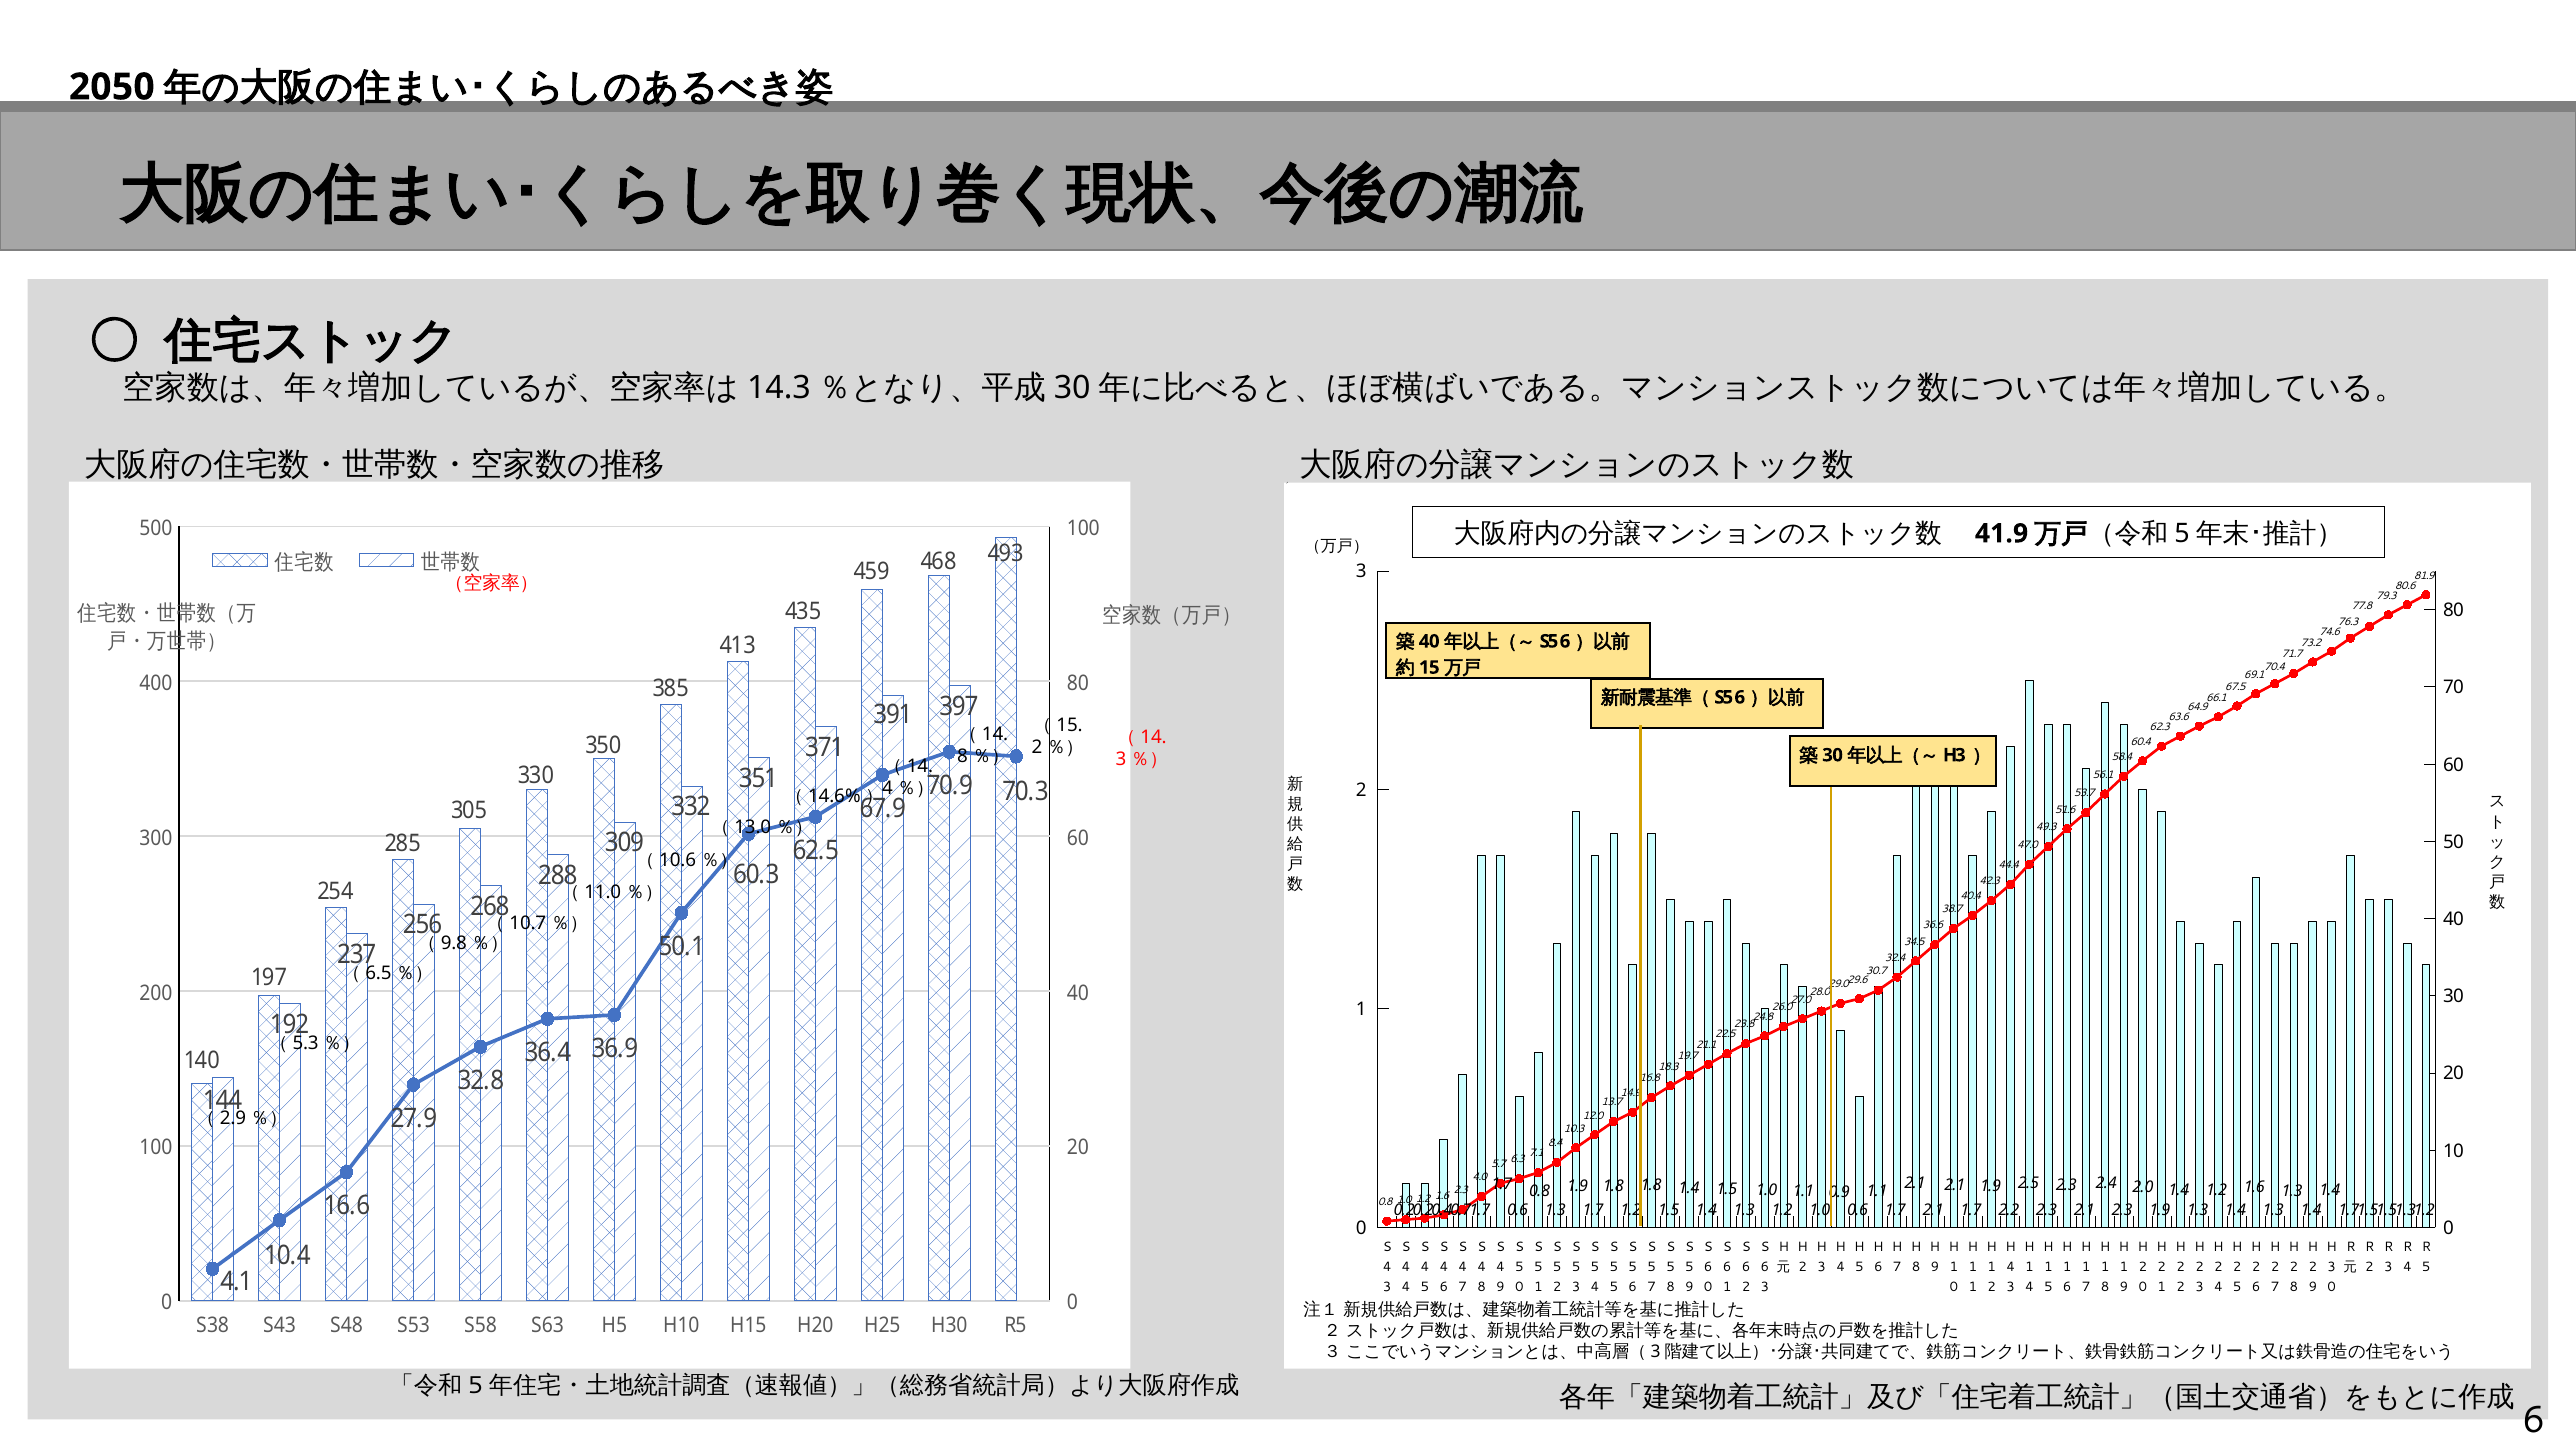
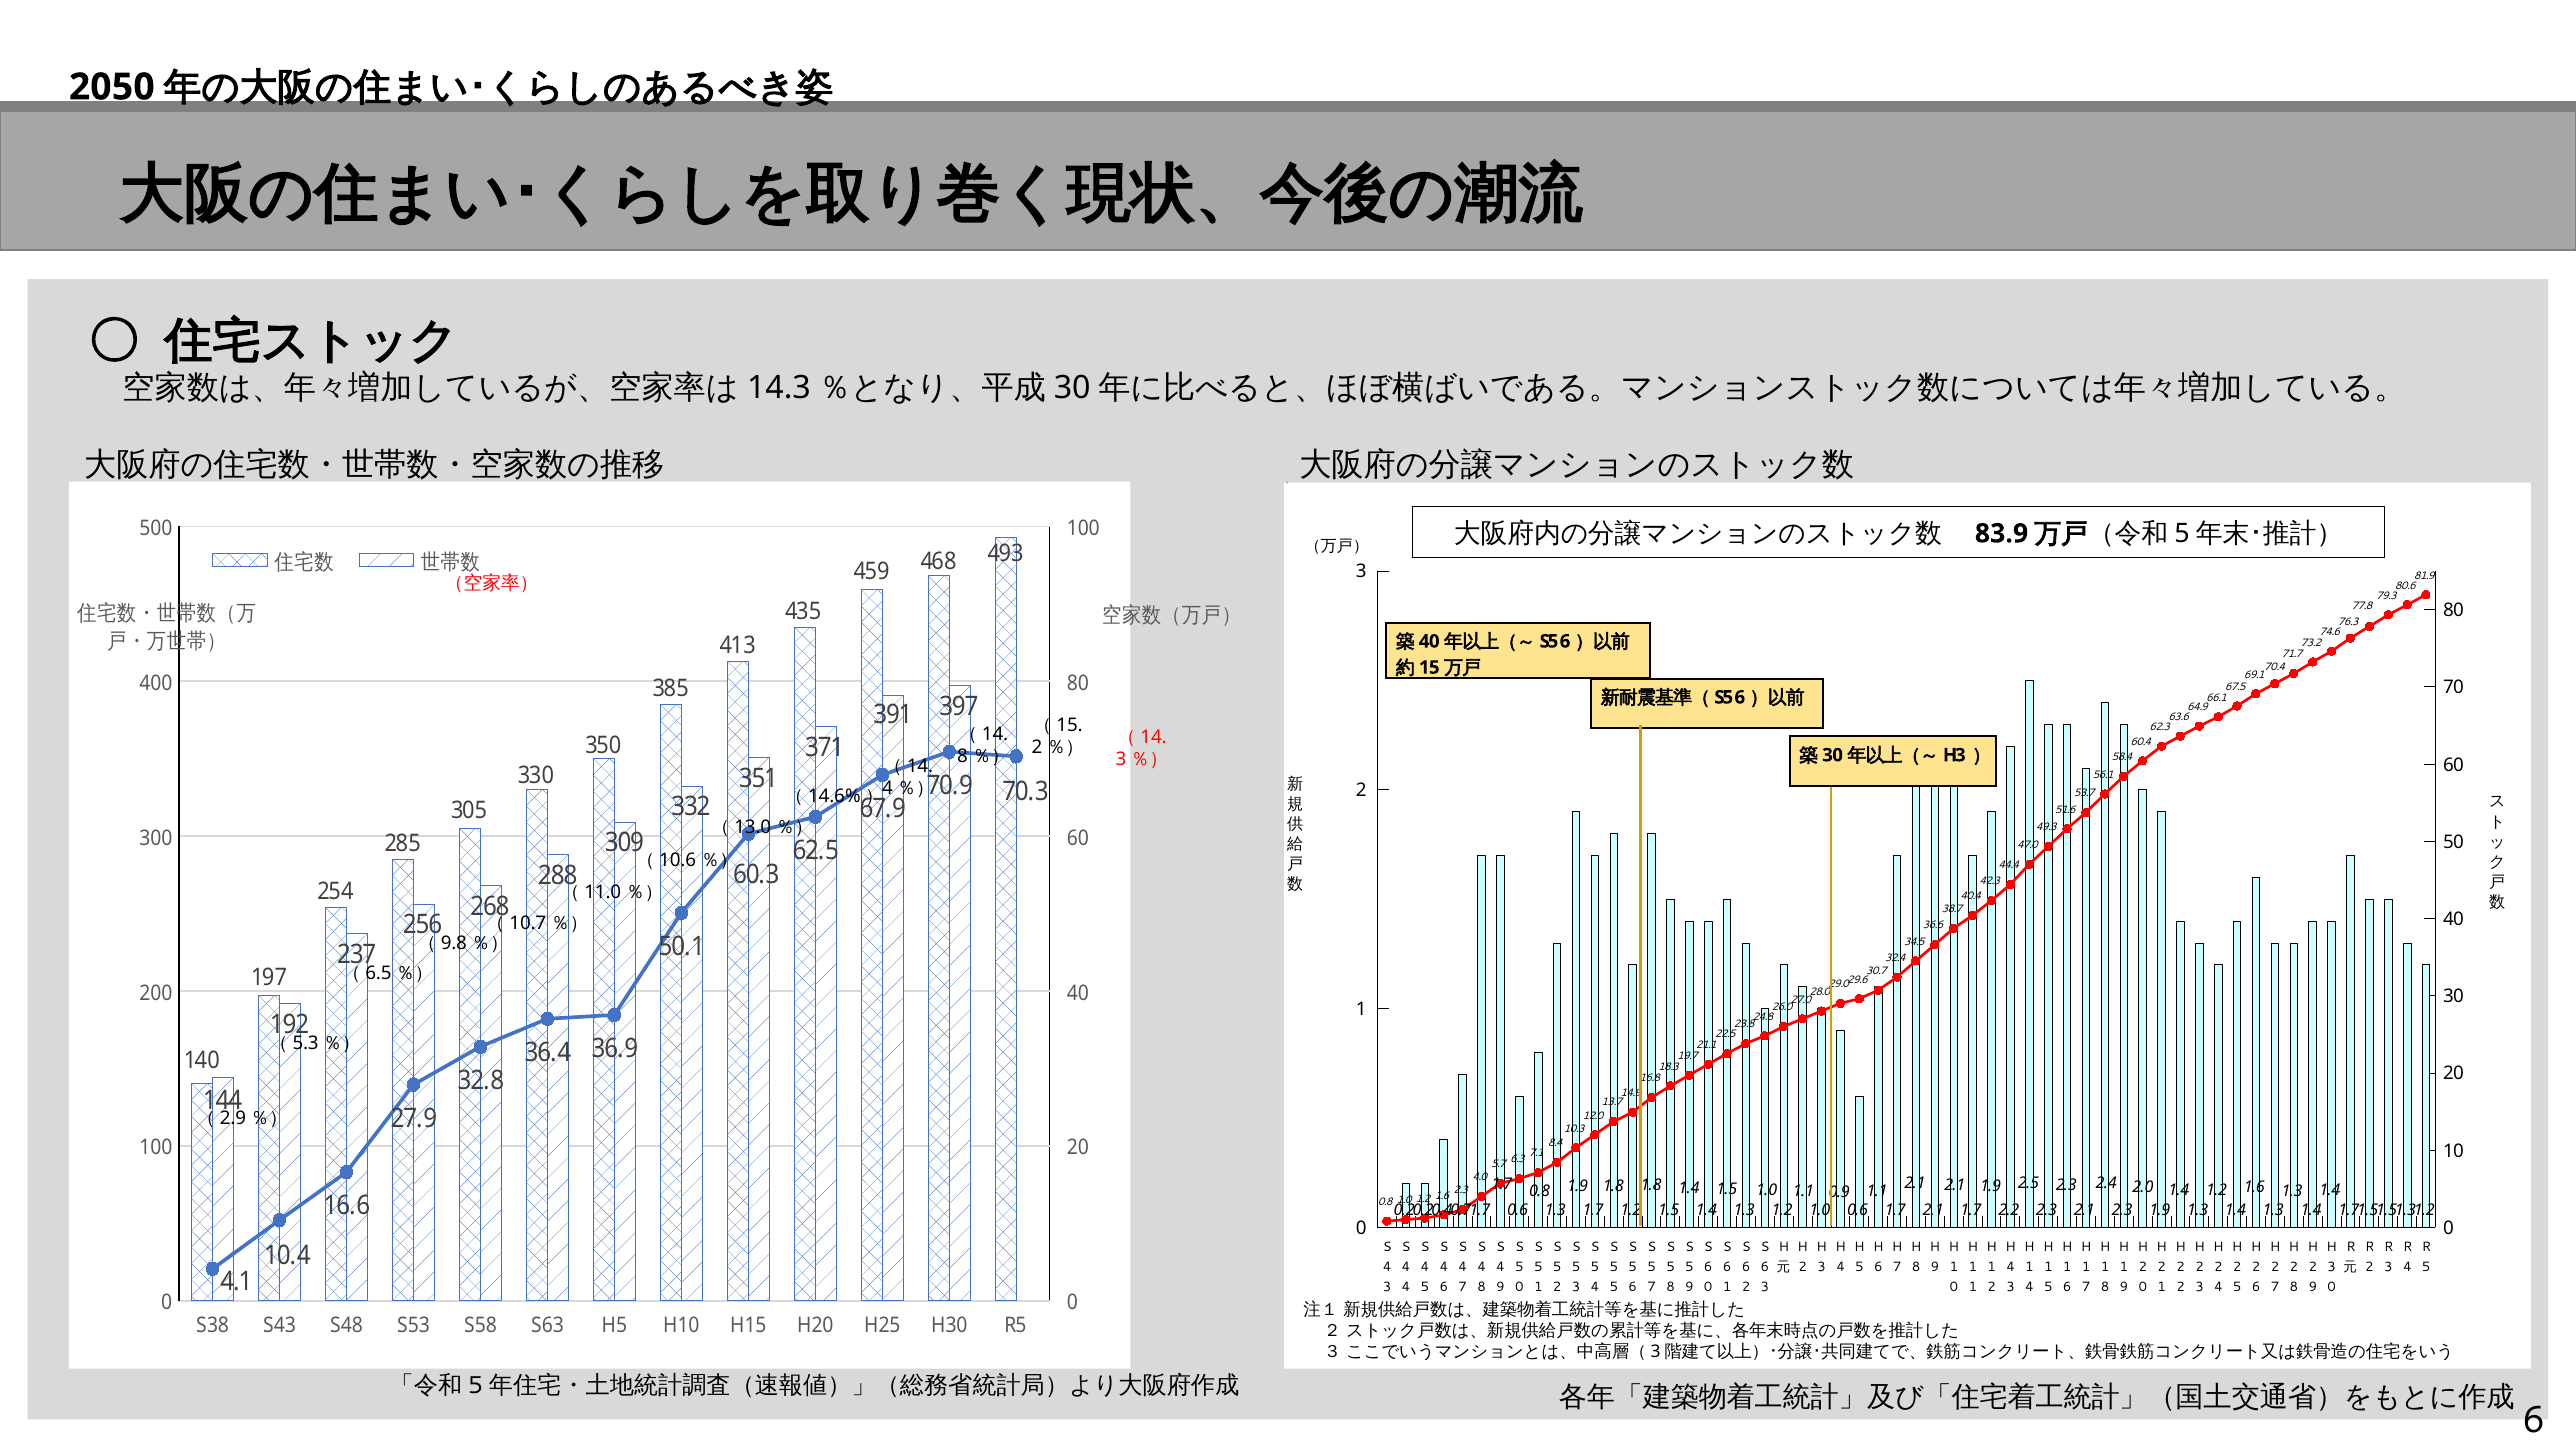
41.9: 41.9 -> 83.9 (2002, 534)
